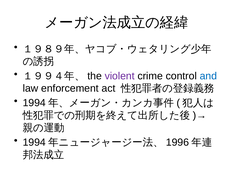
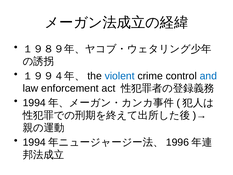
violent colour: purple -> blue (120, 76)
